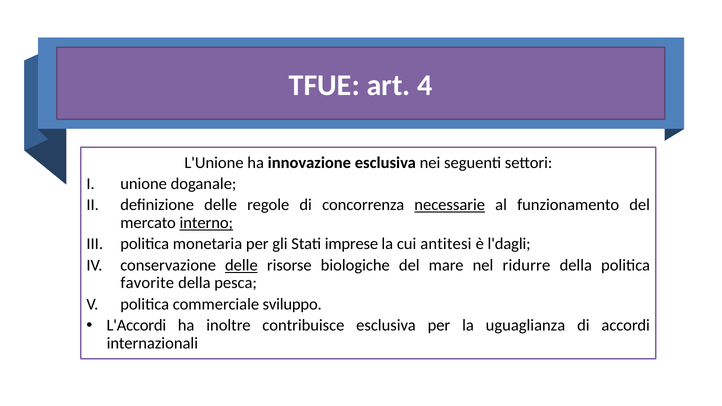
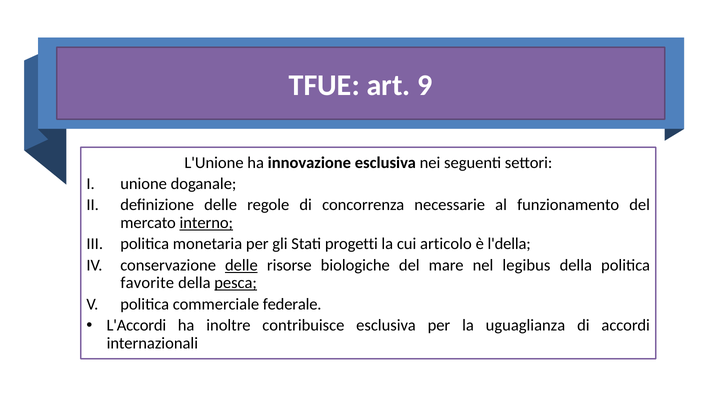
4: 4 -> 9 (425, 85)
necessarie underline: present -> none (450, 205)
imprese: imprese -> progetti (351, 244)
antitesi: antitesi -> articolo (446, 244)
l'dagli: l'dagli -> l'della (509, 244)
ridurre: ridurre -> legibus (526, 265)
pesca underline: none -> present (236, 283)
sviluppo: sviluppo -> federale (292, 304)
